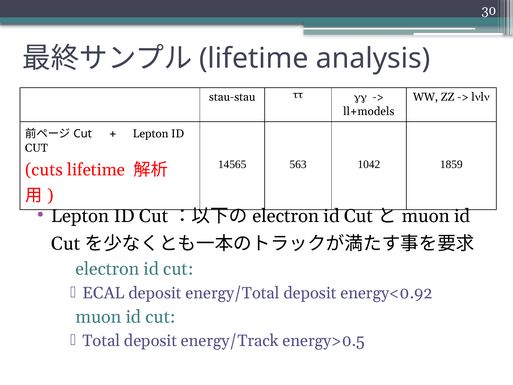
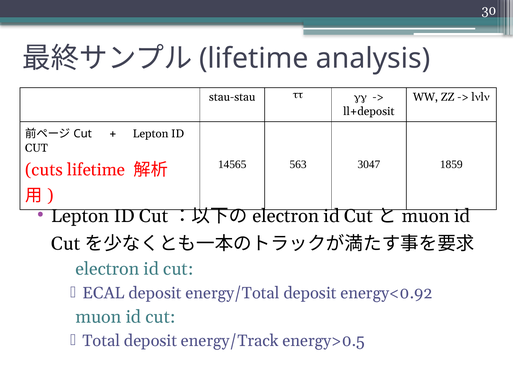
ll+models: ll+models -> ll+deposit (369, 111)
1042: 1042 -> 3047 (369, 164)
